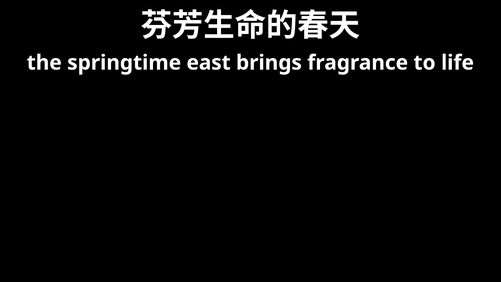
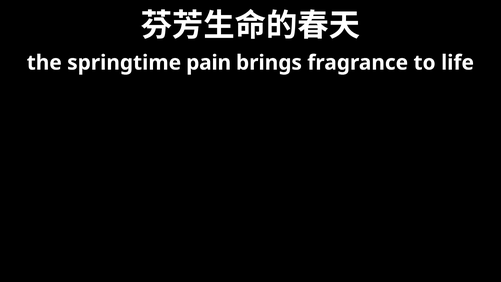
east: east -> pain (209, 63)
